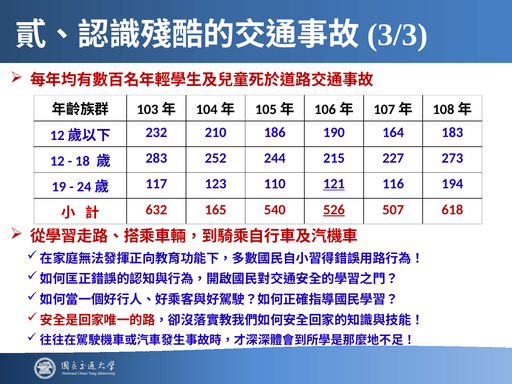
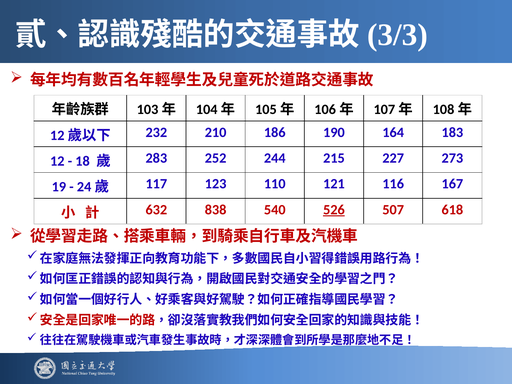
121 underline: present -> none (334, 184)
194: 194 -> 167 (452, 184)
165: 165 -> 838 (216, 210)
